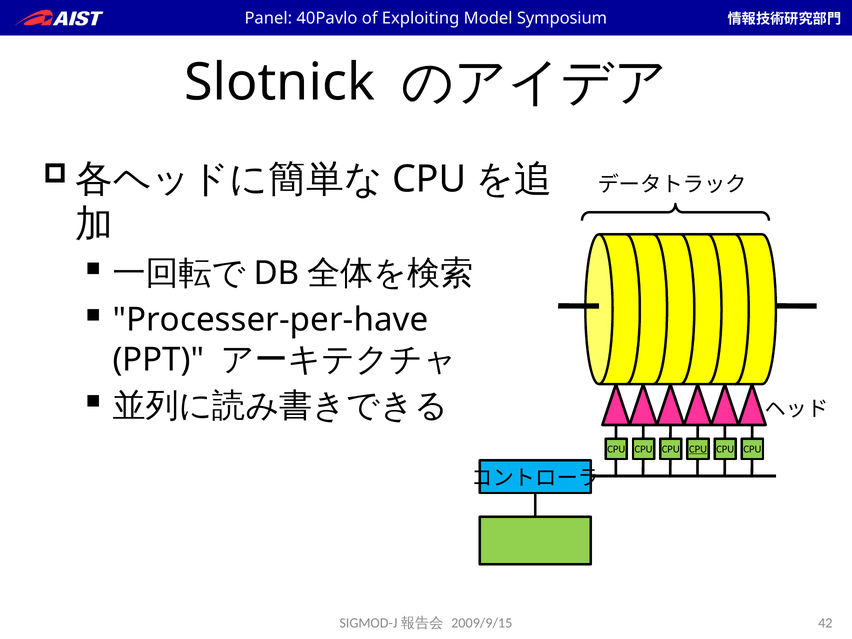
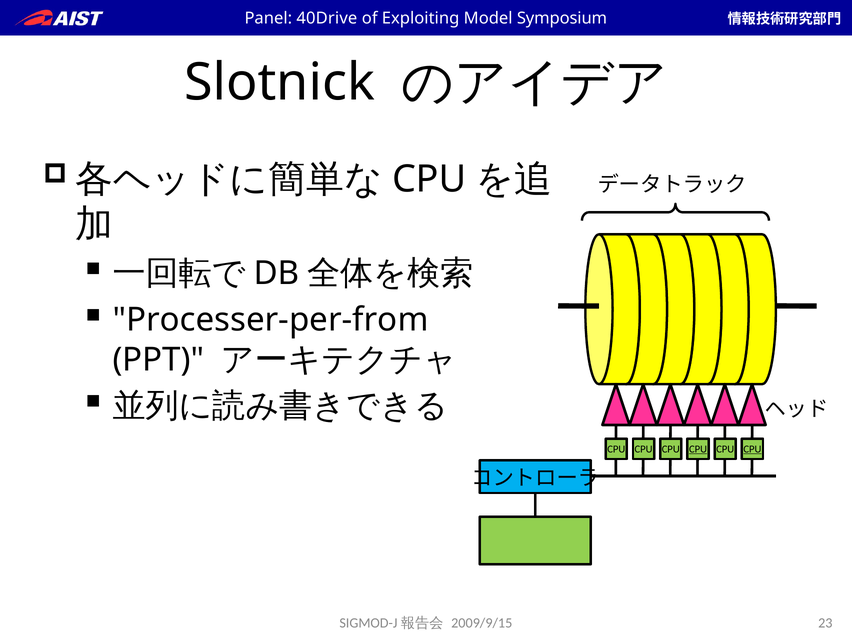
40Pavlo: 40Pavlo -> 40Drive (327, 18)
Processer-per-have: Processer-per-have -> Processer-per-from (271, 320)
CPU underline: none -> present (752, 449)
42: 42 -> 23 (825, 623)
